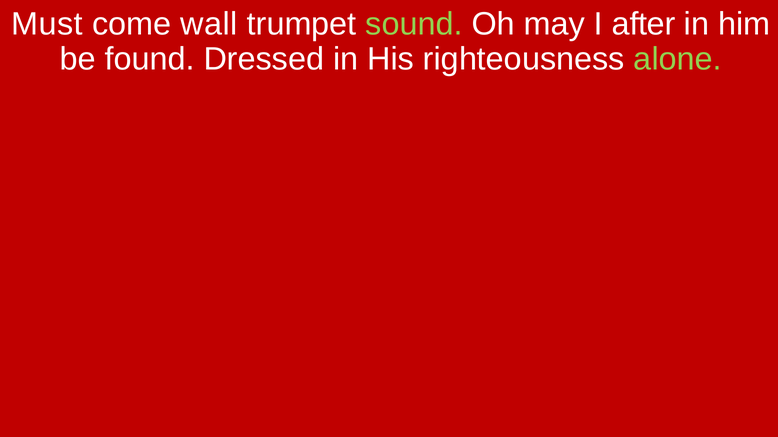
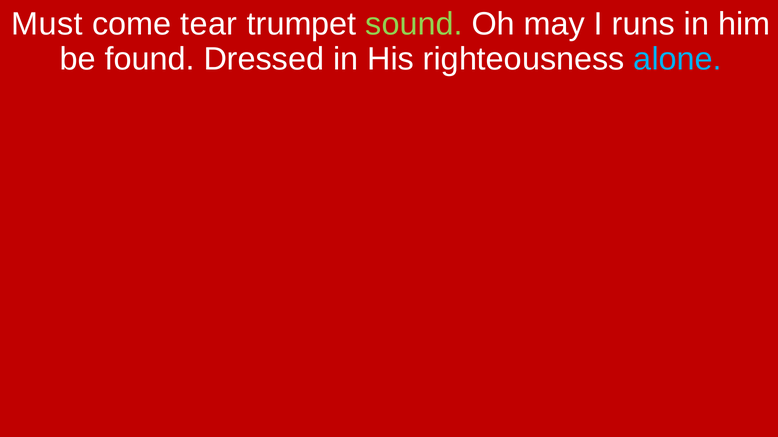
wall: wall -> tear (209, 24)
after: after -> runs (643, 24)
alone colour: light green -> light blue (678, 59)
